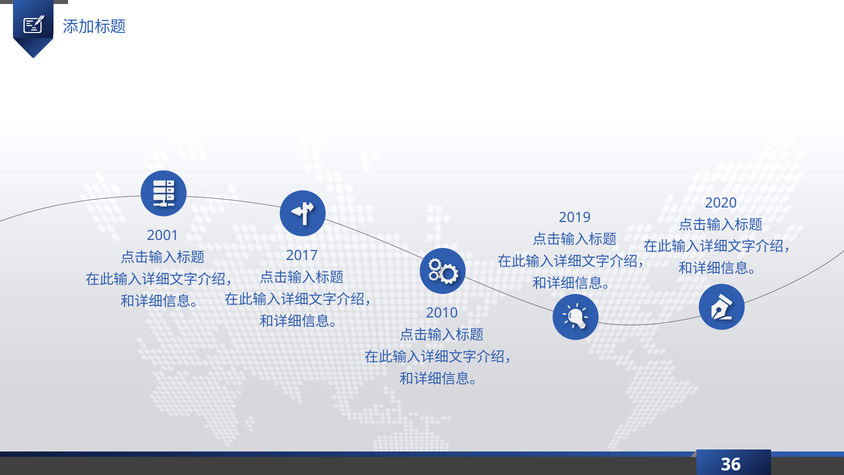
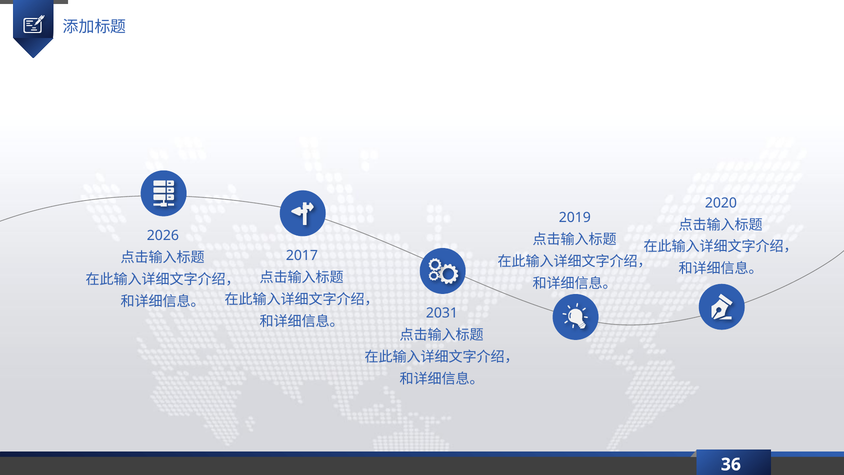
2001: 2001 -> 2026 (163, 235)
2010: 2010 -> 2031 (442, 313)
